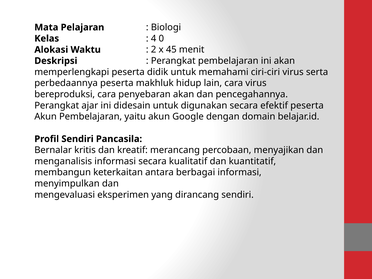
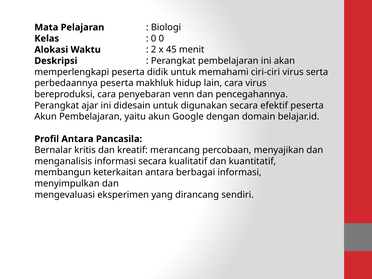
4: 4 -> 0 (154, 39)
penyebaran akan: akan -> venn (184, 94)
Profil Sendiri: Sendiri -> Antara (77, 139)
